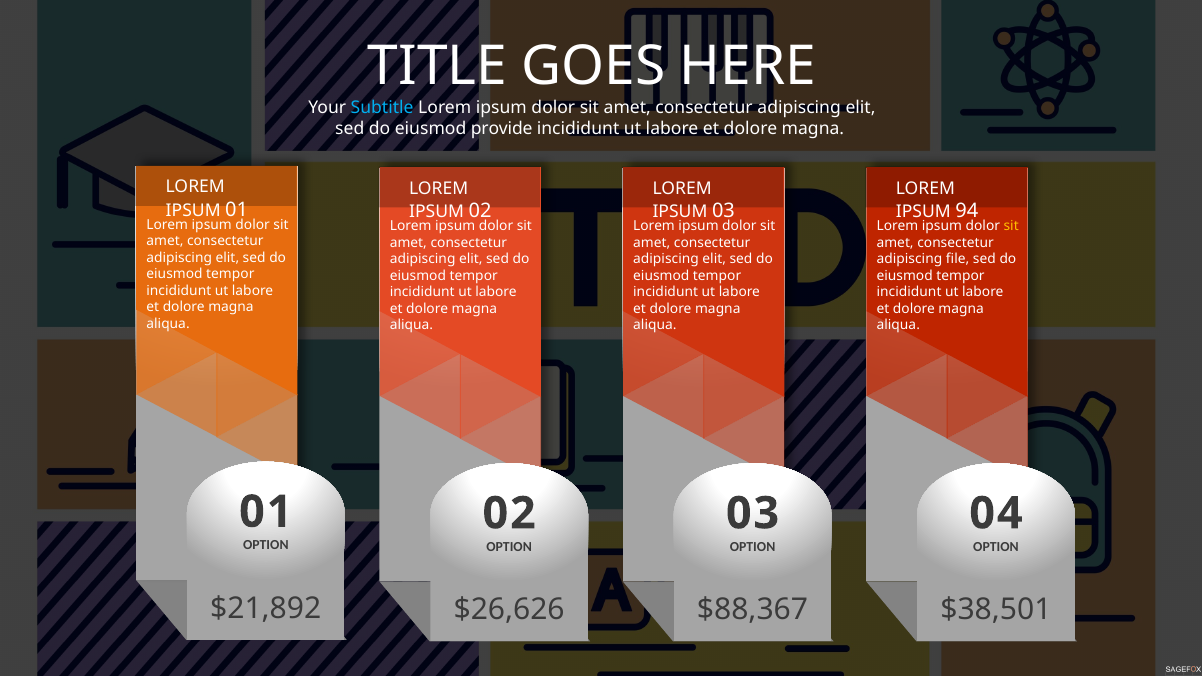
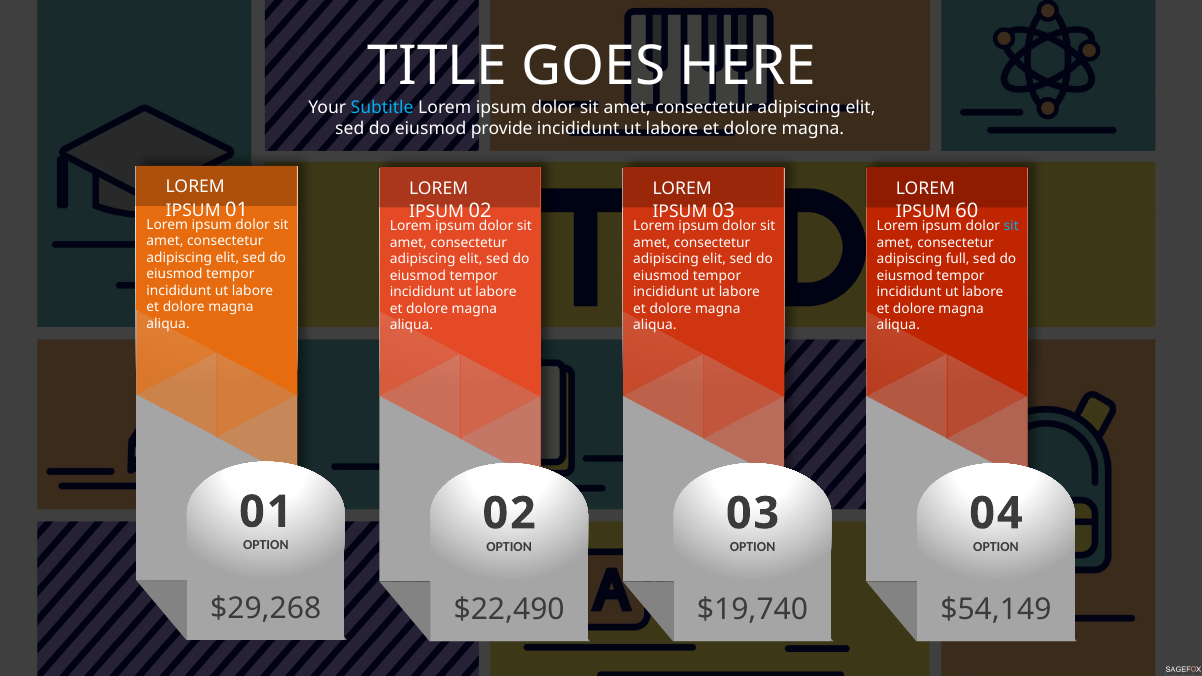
94: 94 -> 60 (967, 211)
sit colour: yellow -> light blue (1011, 226)
file: file -> full (958, 259)
$21,892: $21,892 -> $29,268 (266, 608)
$26,626: $26,626 -> $22,490 (509, 610)
$88,367: $88,367 -> $19,740 (753, 610)
$38,501: $38,501 -> $54,149 (996, 610)
